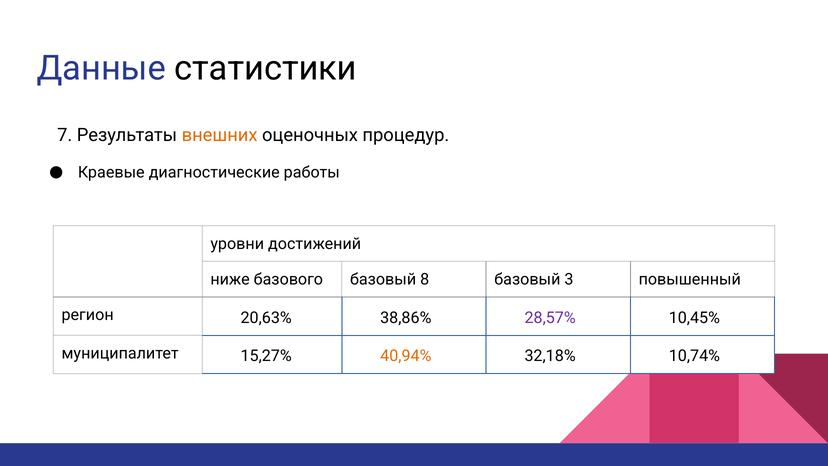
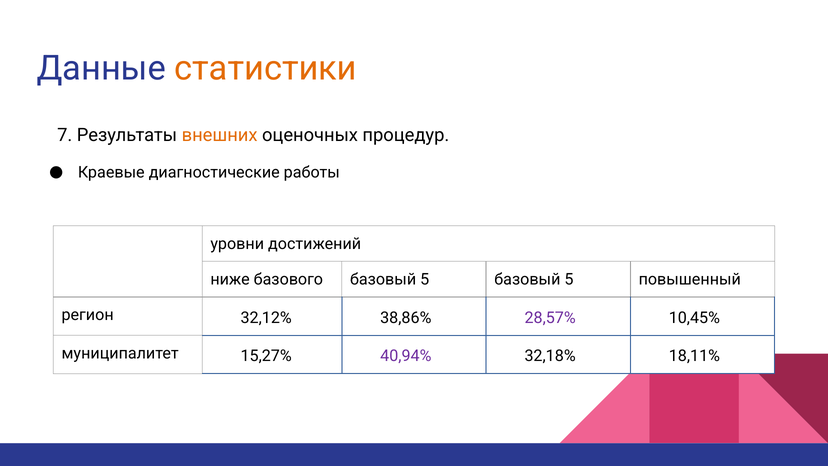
статистики colour: black -> orange (266, 69)
базового базовый 8: 8 -> 5 (425, 279)
3: 3 -> 5 (569, 279)
20,63%: 20,63% -> 32,12% (266, 318)
40,94% colour: orange -> purple (406, 356)
10,74%: 10,74% -> 18,11% (694, 356)
